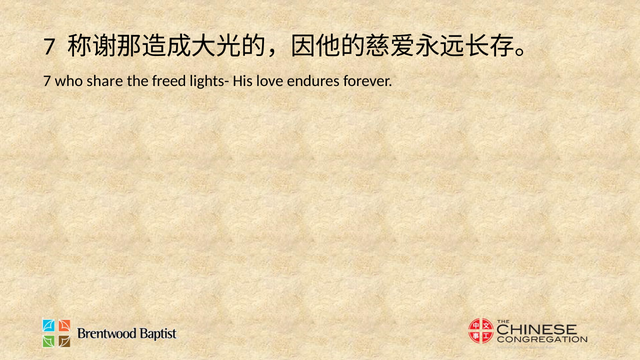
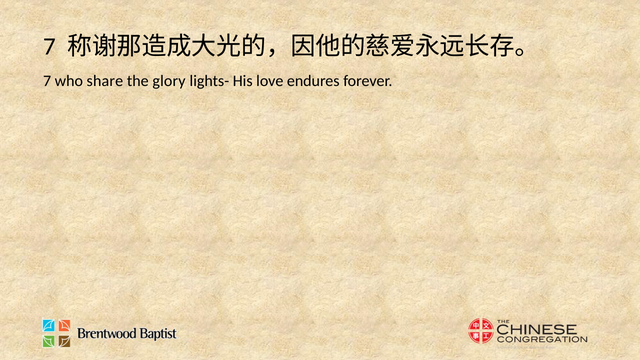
freed: freed -> glory (169, 81)
